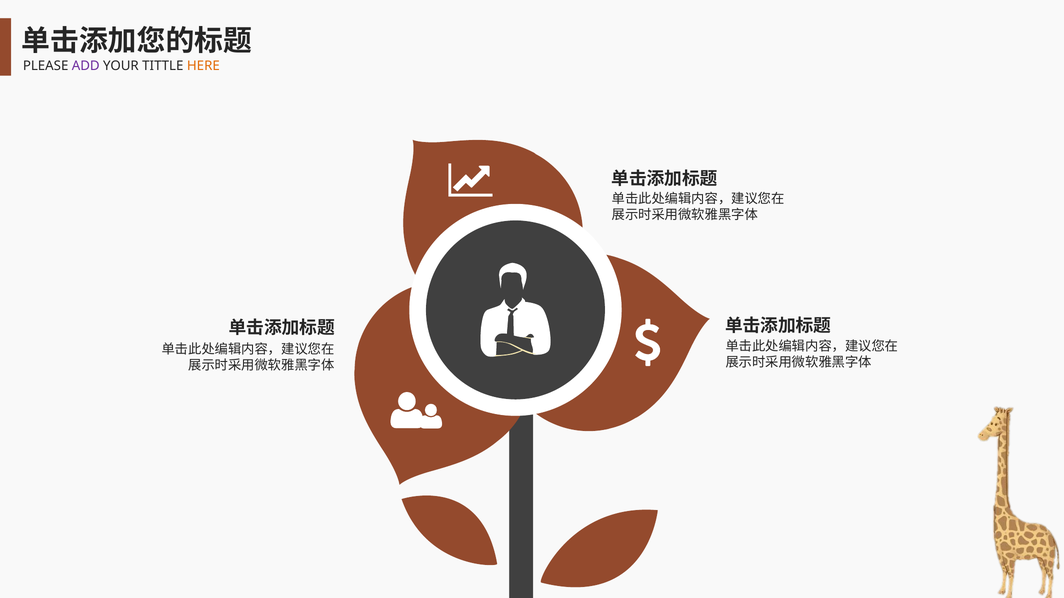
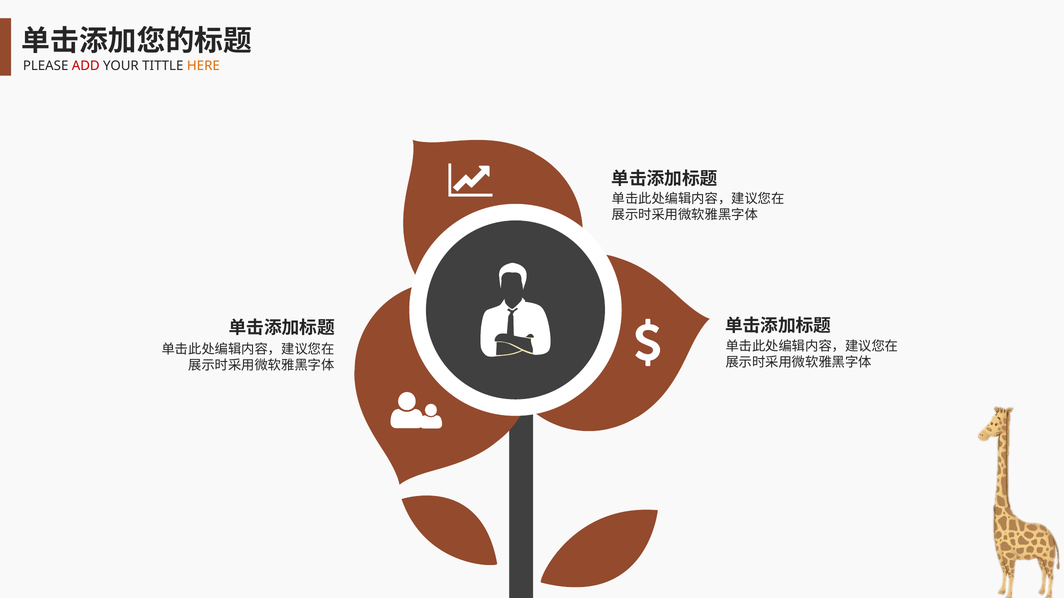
ADD colour: purple -> red (86, 66)
